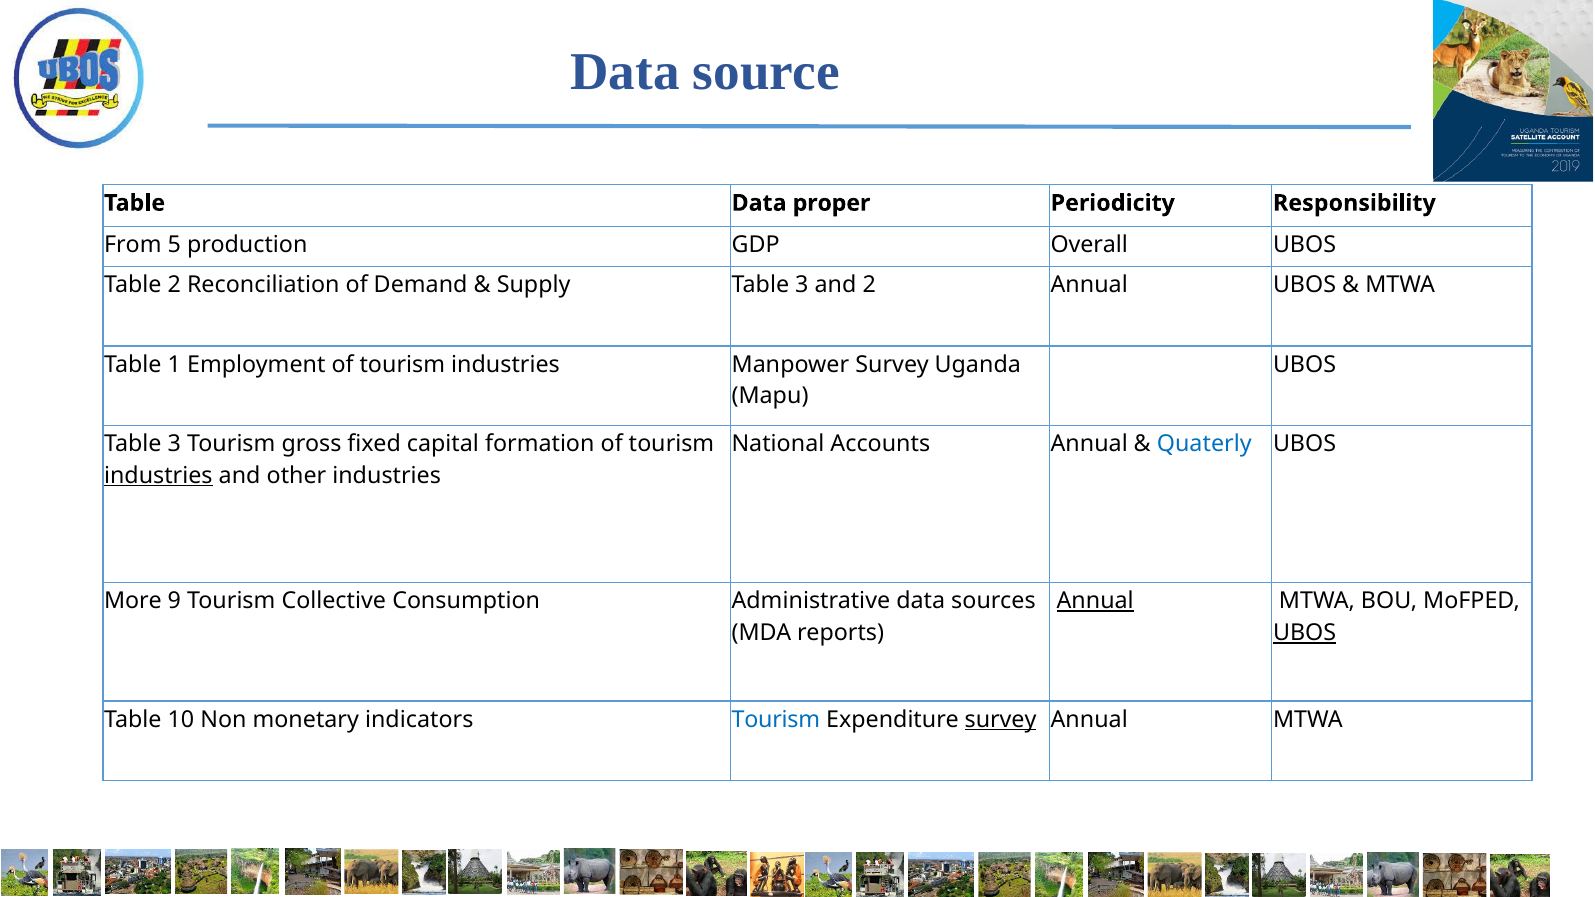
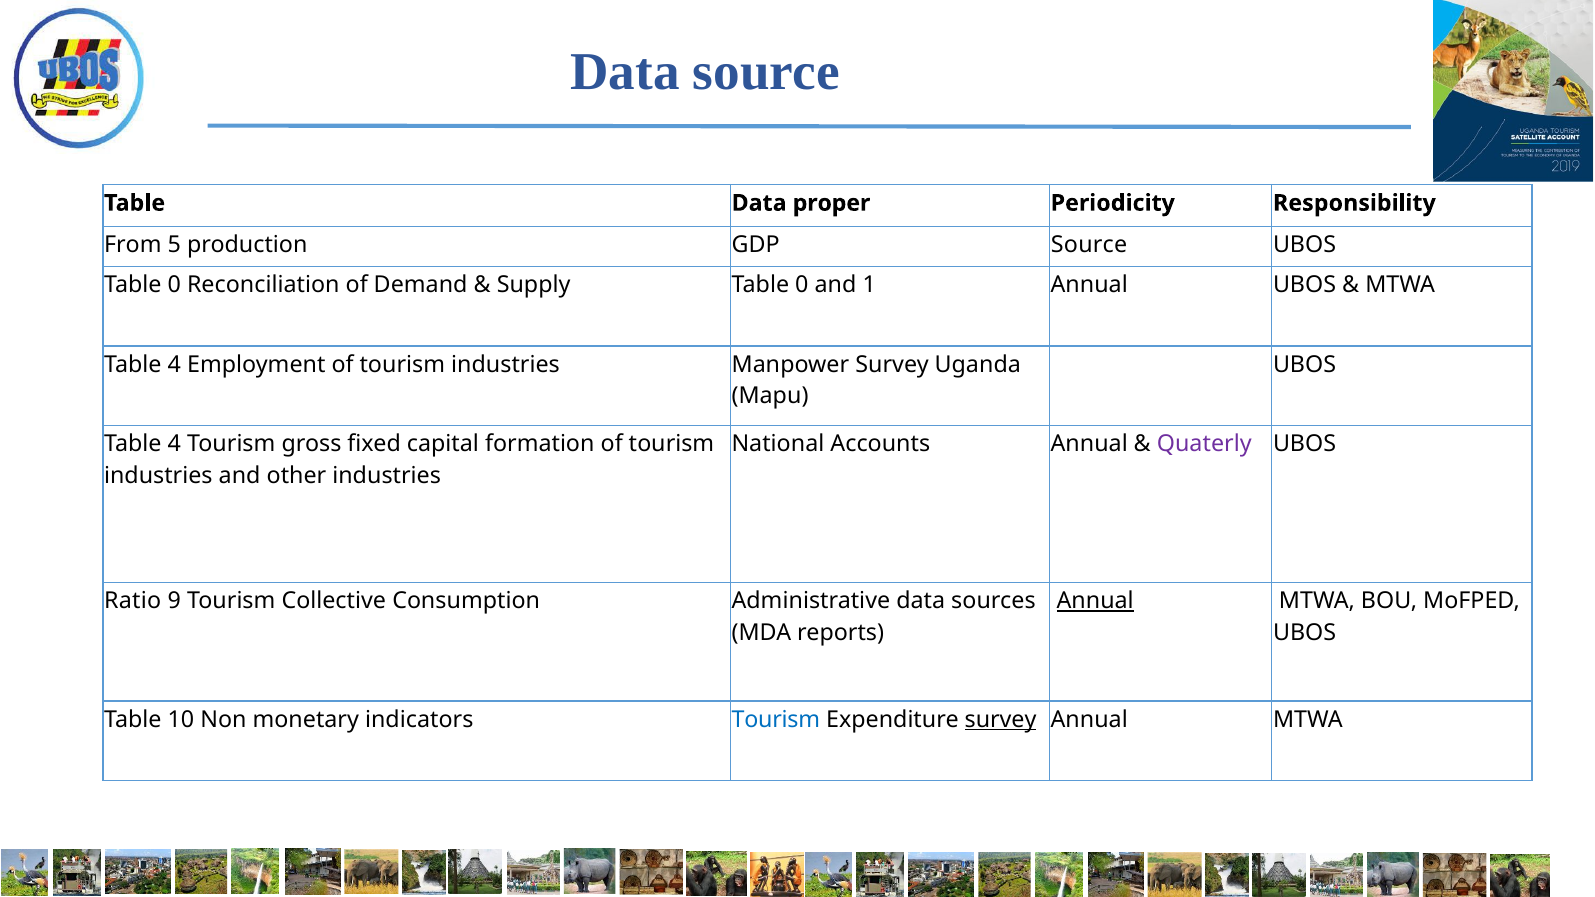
GDP Overall: Overall -> Source (1089, 245)
2: 2 -> 0 (174, 285)
Supply Table 3: 3 -> 0 (802, 285)
and 2: 2 -> 1 (869, 285)
1: 1 -> 4 (174, 365)
3: 3 -> 4 (174, 444)
Quaterly colour: blue -> purple (1204, 444)
industries underline: present -> none (158, 476)
More: More -> Ratio (133, 601)
UBOS underline: present -> none (1305, 633)
